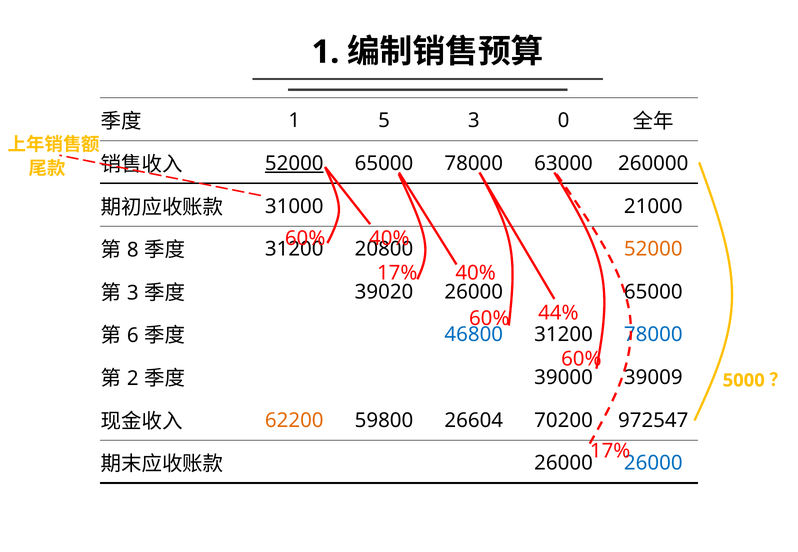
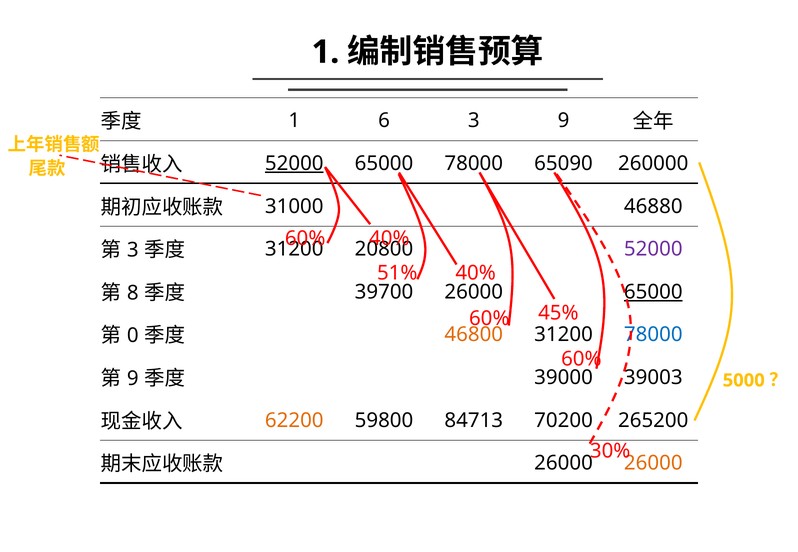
5: 5 -> 6 (384, 121)
3 0: 0 -> 9 (564, 121)
63000: 63000 -> 65090 (564, 164)
21000: 21000 -> 46880 (653, 207)
8: 8 -> 3 (133, 250)
52000 colour: orange -> purple (653, 249)
17%: 17% -> 51% (397, 273)
3: 3 -> 8 (133, 293)
39020: 39020 -> 39700 (384, 292)
65000 underline: none -> present (653, 292)
44%: 44% -> 45% (558, 313)
6: 6 -> 0 (133, 336)
46800 colour: blue -> orange (474, 335)
2: 2 -> 9 (133, 379)
39009: 39009 -> 39003 (653, 378)
26604: 26604 -> 84713 (474, 421)
972547: 972547 -> 265200 (653, 421)
17%: 17% -> 30% (610, 451)
26000 colour: blue -> orange (653, 464)
